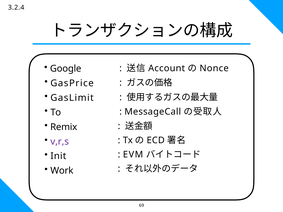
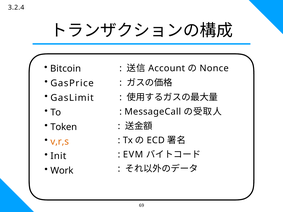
Google: Google -> Bitcoin (66, 69)
Remix: Remix -> Token (64, 127)
v,r,s colour: purple -> orange (60, 142)
